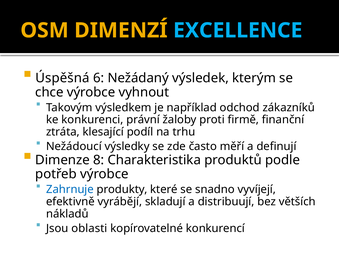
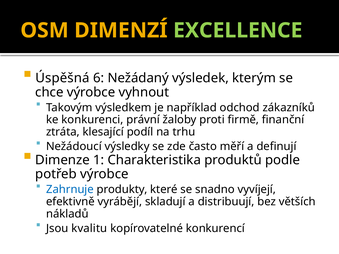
EXCELLENCE colour: light blue -> light green (238, 30)
8: 8 -> 1 (99, 160)
oblasti: oblasti -> kvalitu (89, 229)
